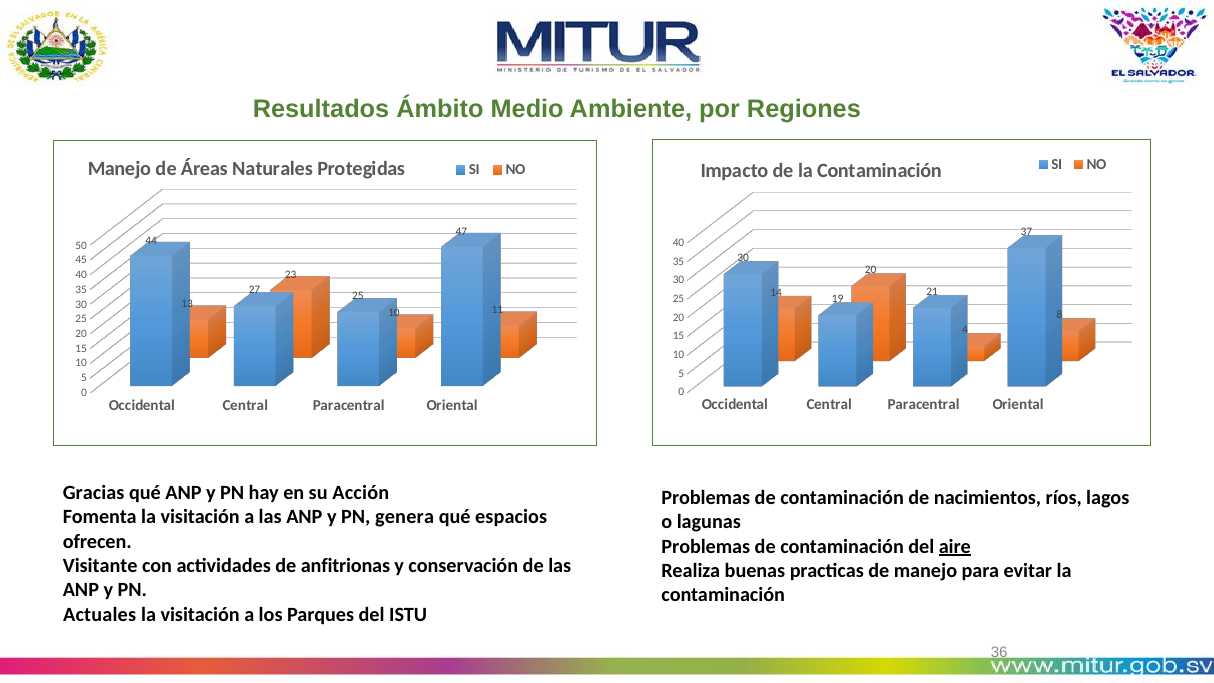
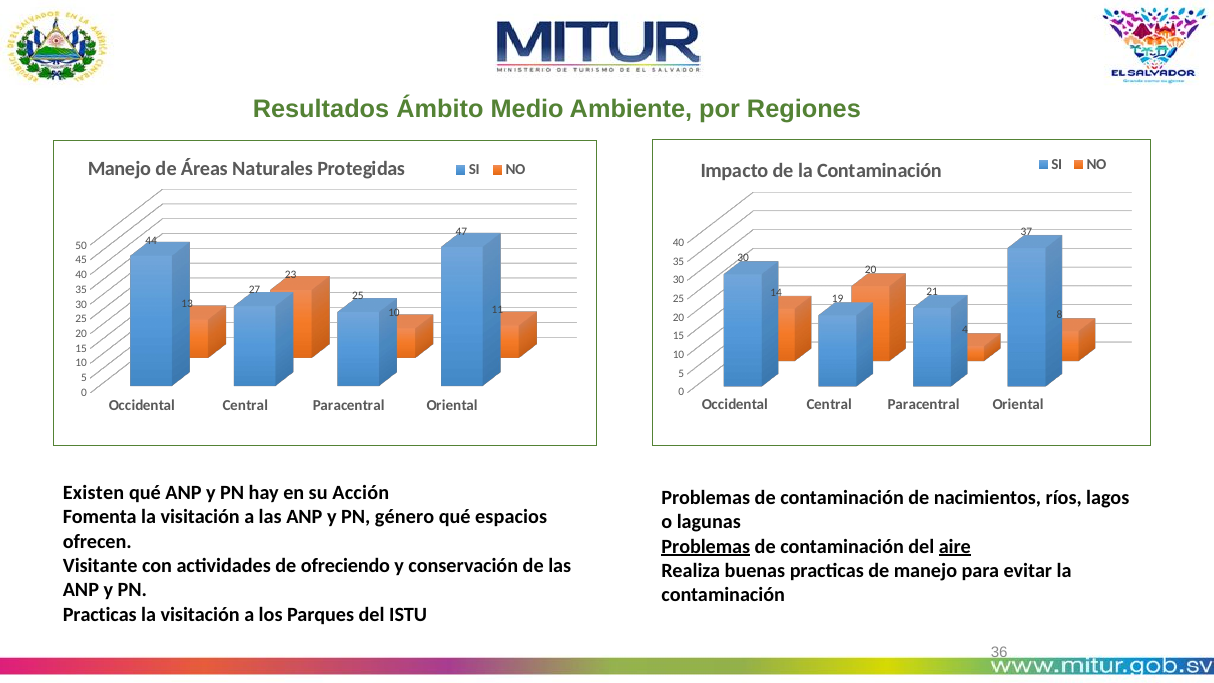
Gracias: Gracias -> Existen (94, 493)
genera: genera -> género (405, 517)
Problemas underline: none -> present (706, 546)
anfitrionas: anfitrionas -> ofreciendo (345, 566)
Actuales: Actuales -> Practicas (100, 614)
